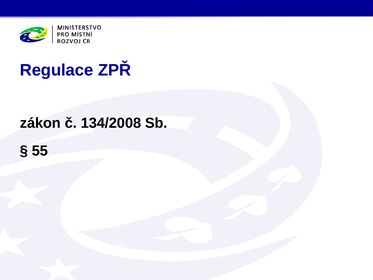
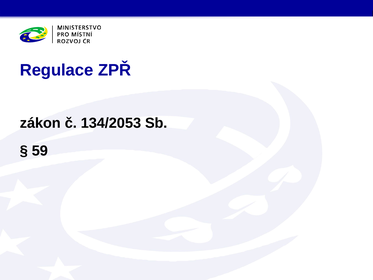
134/2008: 134/2008 -> 134/2053 (111, 123)
55: 55 -> 59 (40, 151)
